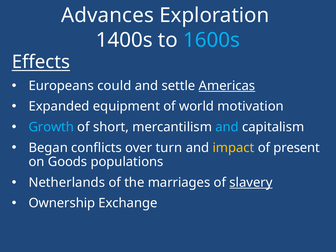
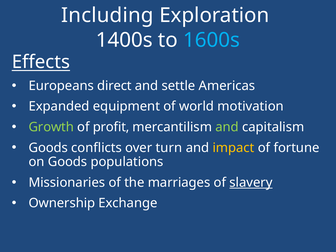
Advances: Advances -> Including (107, 15)
could: could -> direct (114, 86)
Americas underline: present -> none (227, 86)
Growth colour: light blue -> light green (51, 127)
short: short -> profit (111, 127)
and colour: light blue -> light green (227, 127)
Began: Began -> Goods (48, 148)
present: present -> fortune (297, 148)
Netherlands: Netherlands -> Missionaries (67, 182)
